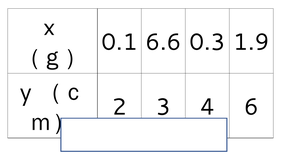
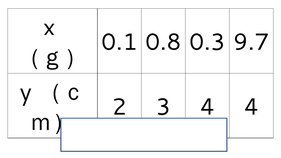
6.6: 6.6 -> 0.8 (163, 42)
1.9: 1.9 -> 9.7 (251, 42)
6: 6 -> 4 (251, 107)
